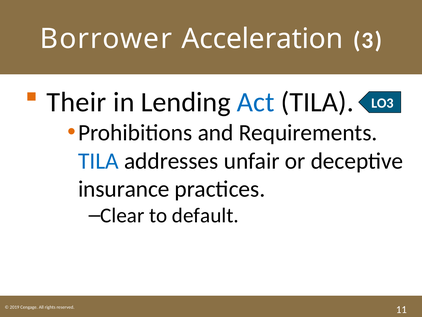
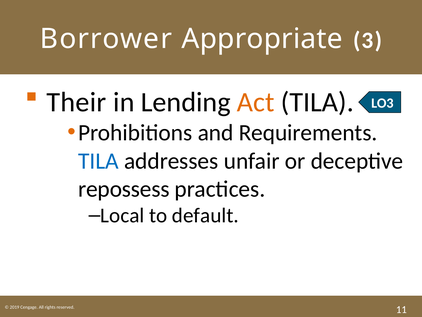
Acceleration: Acceleration -> Appropriate (262, 39)
Act colour: blue -> orange (256, 102)
insurance: insurance -> repossess (124, 189)
Clear: Clear -> Local (122, 215)
